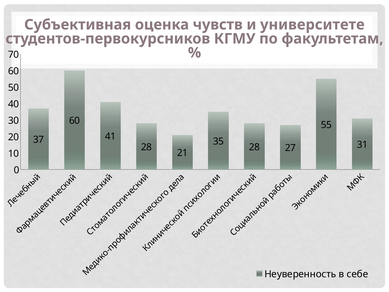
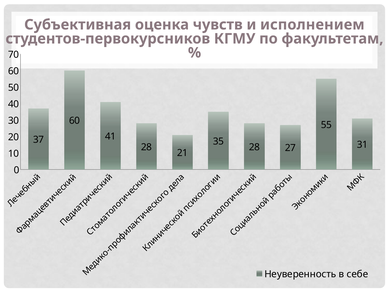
университете: университете -> исполнением (312, 25)
